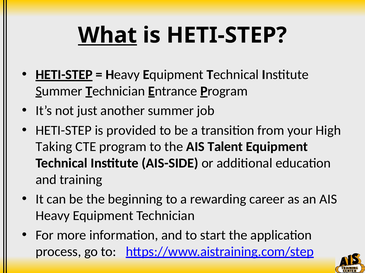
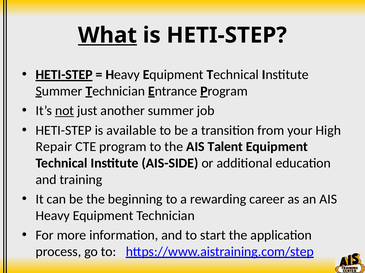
not underline: none -> present (65, 111)
provided: provided -> available (131, 131)
Taking: Taking -> Repair (54, 147)
